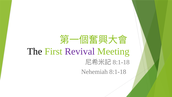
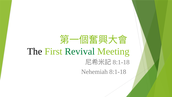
Revival colour: purple -> green (80, 51)
